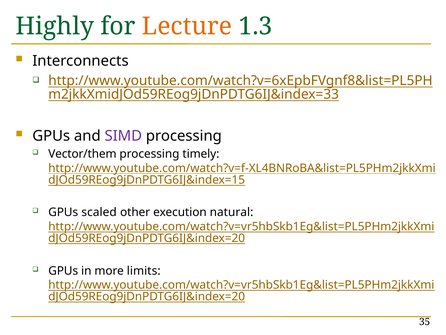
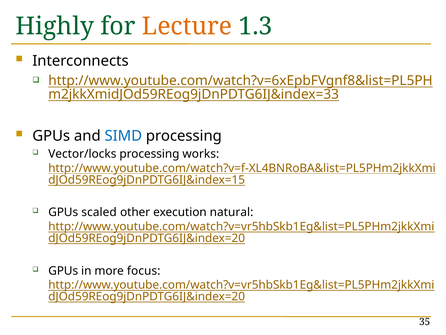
SIMD colour: purple -> blue (123, 136)
Vector/them: Vector/them -> Vector/locks (82, 154)
timely: timely -> works (201, 154)
limits: limits -> focus (144, 270)
